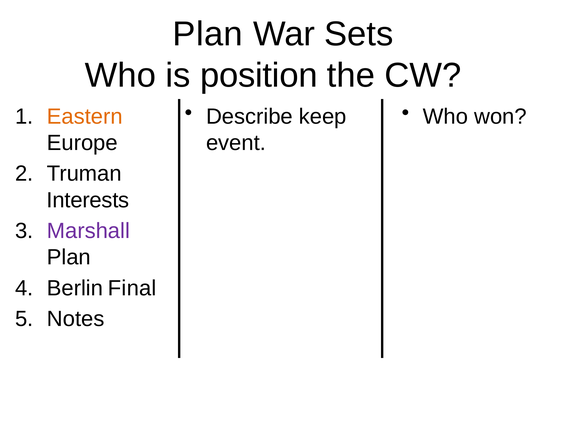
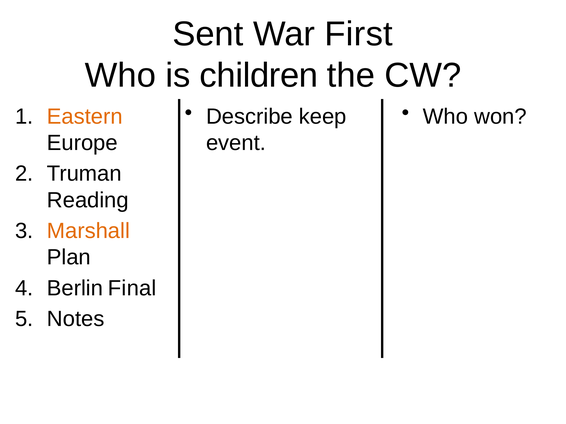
Plan: Plan -> Sent (208, 34)
Sets: Sets -> First (359, 34)
position: position -> children (259, 76)
Interests: Interests -> Reading (88, 200)
Marshall colour: purple -> orange (88, 231)
